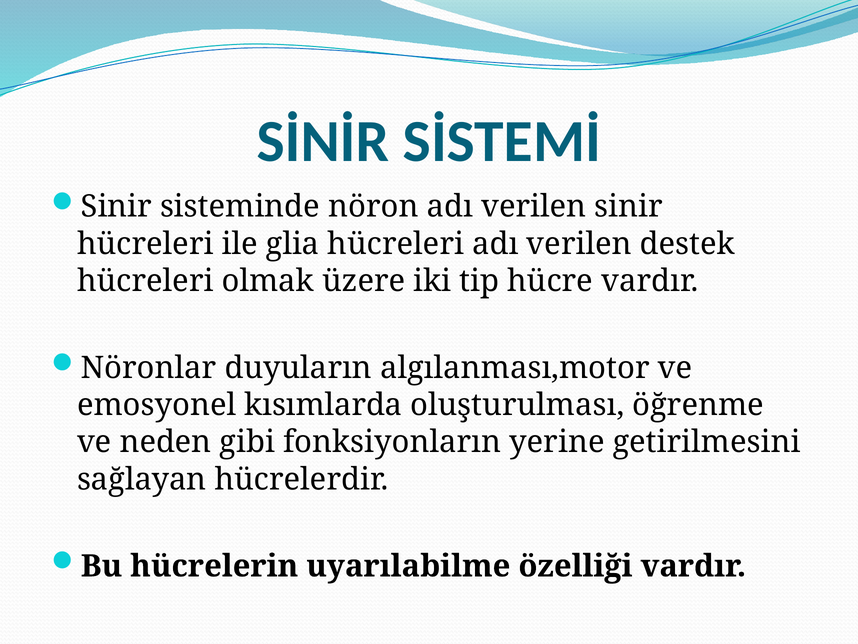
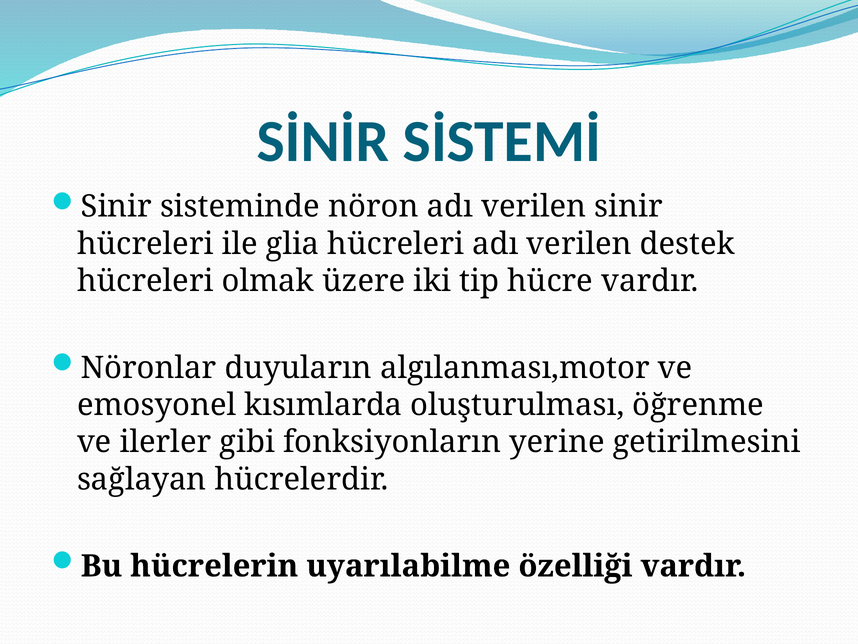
neden: neden -> ilerler (165, 442)
